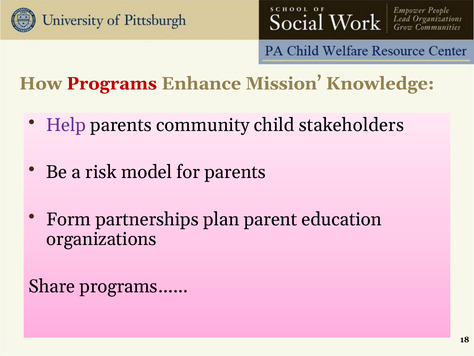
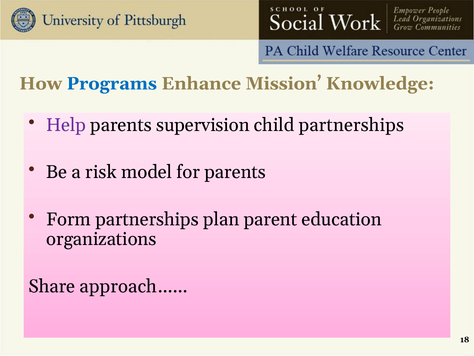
Programs colour: red -> blue (112, 83)
community: community -> supervision (203, 125)
child stakeholders: stakeholders -> partnerships (351, 125)
programs……: programs…… -> approach…… (133, 286)
